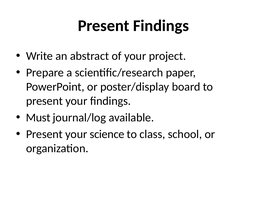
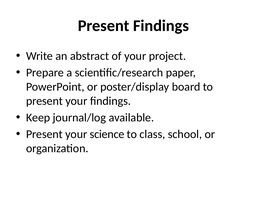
Must: Must -> Keep (38, 118)
